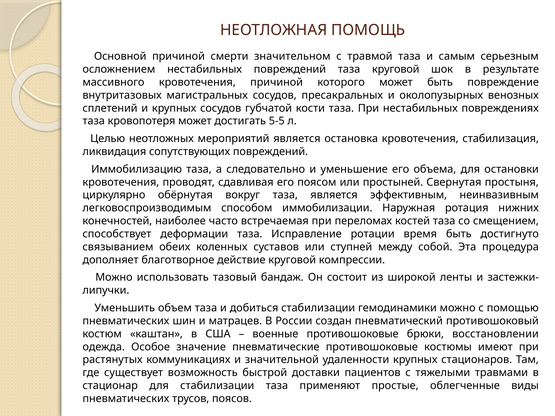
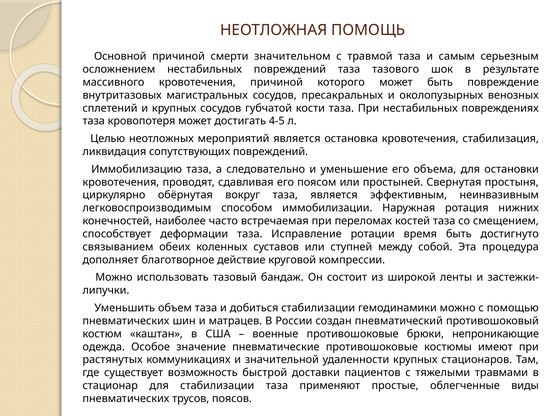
таза круговой: круговой -> тазового (396, 69)
5-5: 5-5 -> 4-5 (277, 121)
восстановлении: восстановлении -> непроникающие (496, 334)
